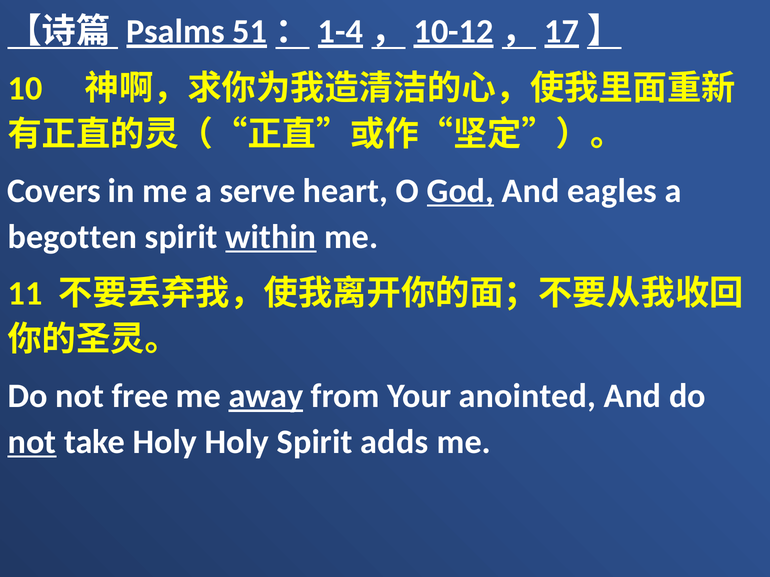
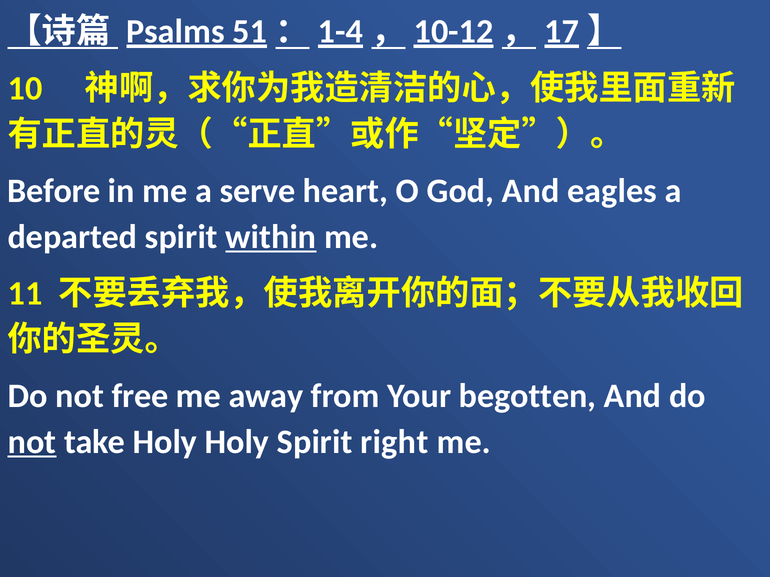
Covers: Covers -> Before (54, 191)
God underline: present -> none (460, 191)
begotten: begotten -> departed (72, 237)
away underline: present -> none (266, 396)
anointed: anointed -> begotten (528, 396)
adds: adds -> right (394, 442)
